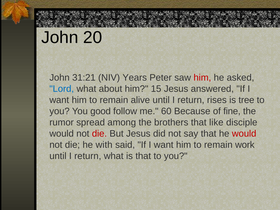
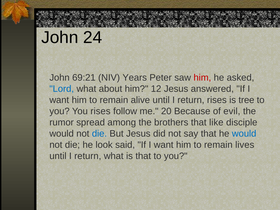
20: 20 -> 24 (93, 37)
31:21: 31:21 -> 69:21 (84, 78)
15: 15 -> 12 (156, 89)
You good: good -> rises (100, 111)
60: 60 -> 20 (166, 111)
fine: fine -> evil (232, 111)
die colour: red -> blue (99, 134)
would colour: red -> blue (244, 134)
with: with -> look (104, 145)
work: work -> lives (245, 145)
